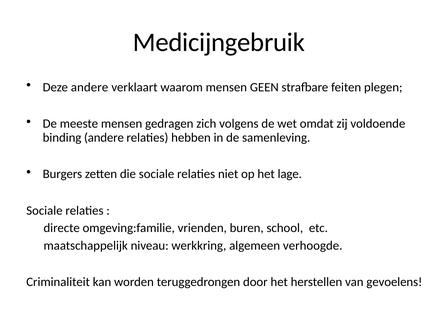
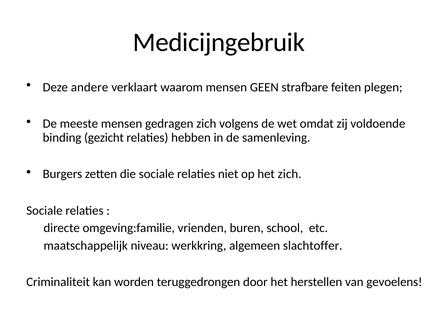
binding andere: andere -> gezicht (104, 138)
het lage: lage -> zich (290, 174)
verhoogde: verhoogde -> slachtoffer (313, 246)
